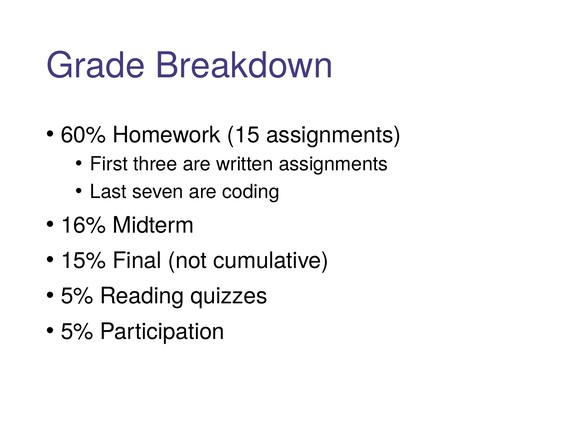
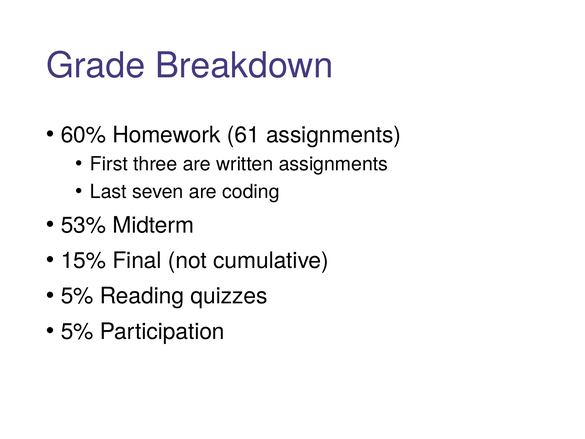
15: 15 -> 61 (243, 135)
16%: 16% -> 53% (83, 225)
